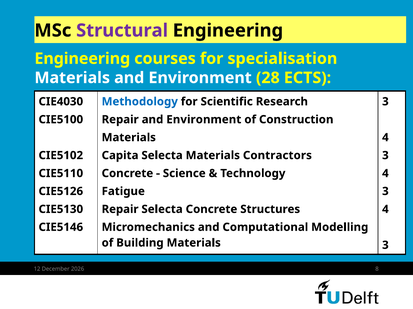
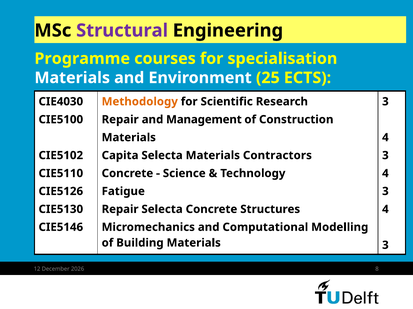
Engineering: Engineering -> Programme (82, 59)
28: 28 -> 25 (268, 78)
Methodology colour: blue -> orange (140, 102)
Repair and Environment: Environment -> Management (204, 120)
